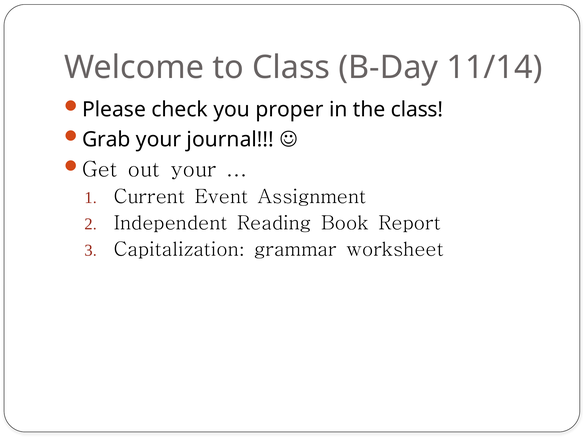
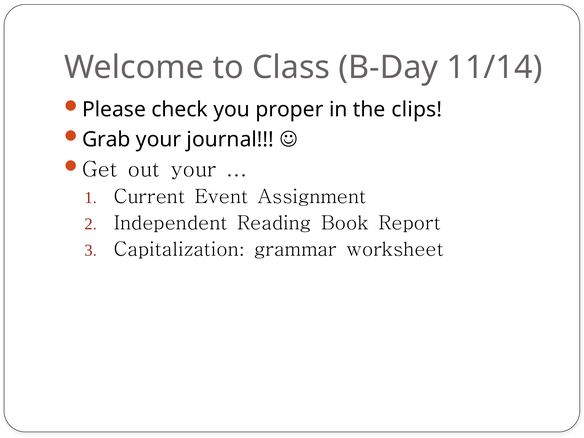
the class: class -> clips (417, 109)
